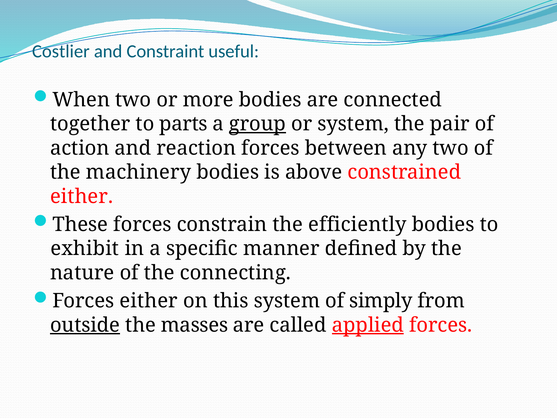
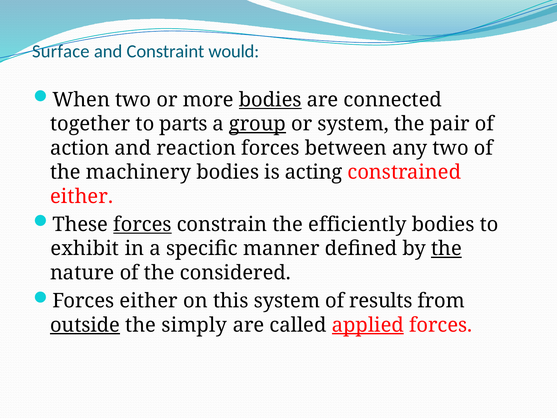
Costlier: Costlier -> Surface (61, 51)
useful: useful -> would (234, 51)
bodies underline: none -> present (270, 100)
above: above -> acting (314, 172)
forces underline: none -> present (142, 224)
the underline: none -> present (446, 249)
connecting: connecting -> considered (235, 273)
simply: simply -> results (381, 301)
masses: masses -> simply (194, 325)
